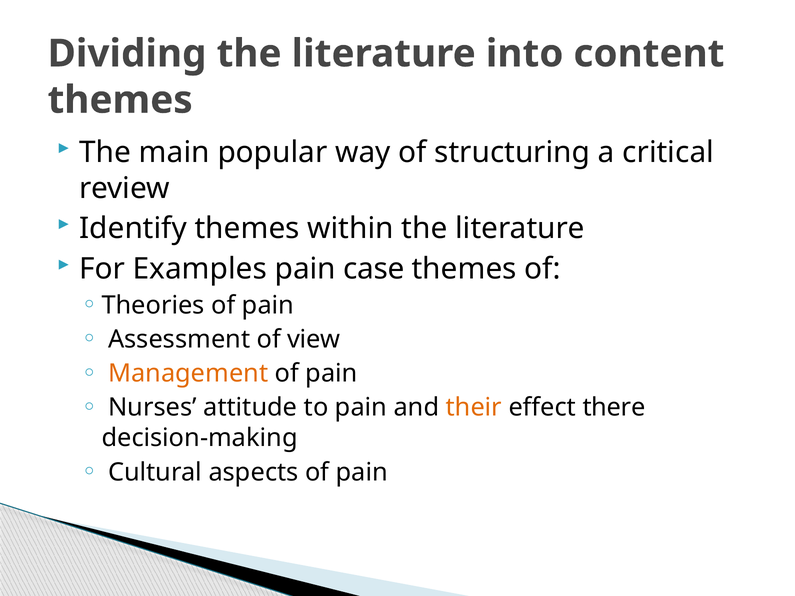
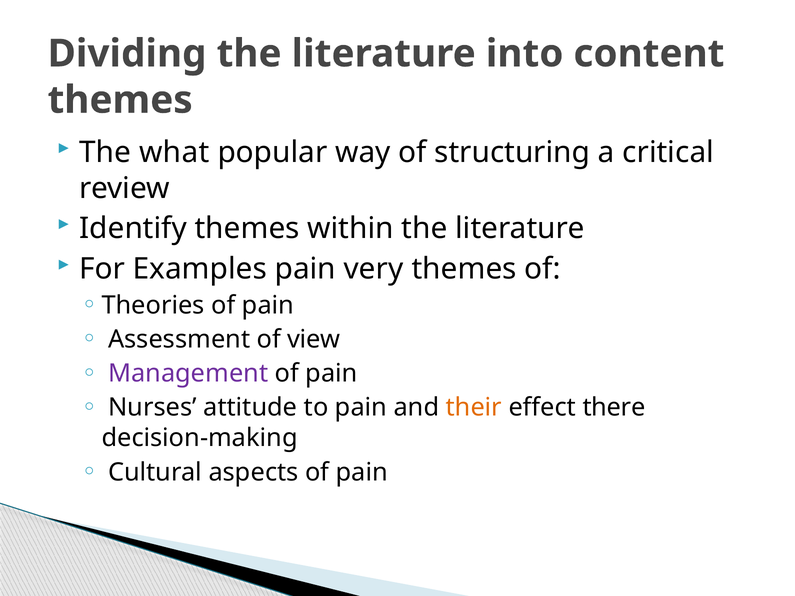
main: main -> what (174, 153)
case: case -> very (374, 269)
Management colour: orange -> purple (188, 374)
